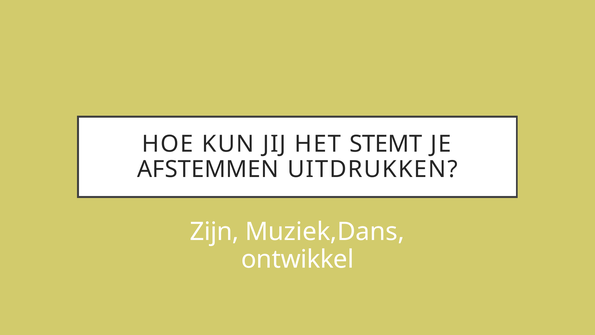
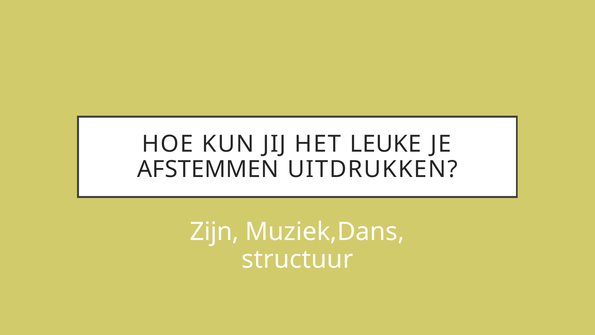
STEMT: STEMT -> LEUKE (386, 144)
ontwikkel: ontwikkel -> structuur (297, 259)
